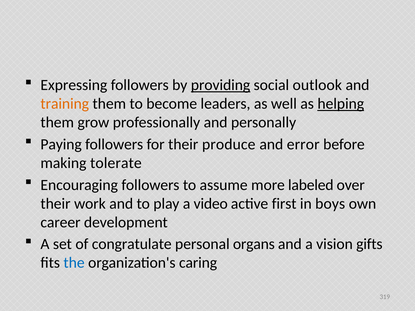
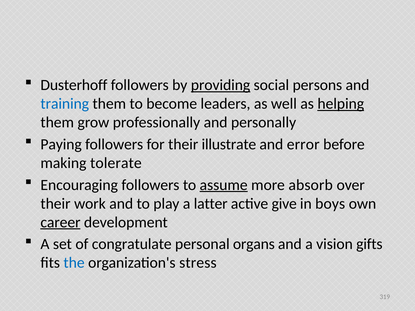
Expressing: Expressing -> Dusterhoff (74, 85)
outlook: outlook -> persons (317, 85)
training colour: orange -> blue (65, 104)
produce: produce -> illustrate (229, 144)
assume underline: none -> present (224, 185)
labeled: labeled -> absorb (311, 185)
video: video -> latter (211, 204)
first: first -> give (284, 204)
career underline: none -> present (60, 222)
caring: caring -> stress (198, 263)
